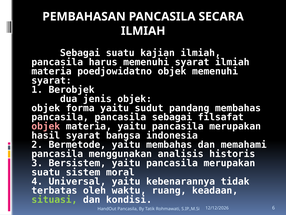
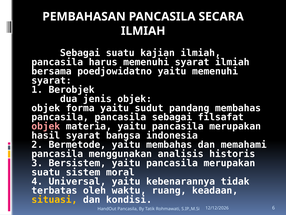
materia: materia -> bersama (51, 71)
poedjowidatno objek: objek -> yaitu (172, 71)
situasi colour: light green -> yellow (54, 199)
